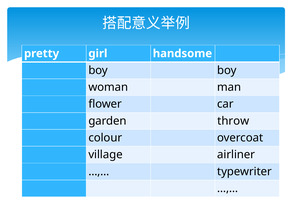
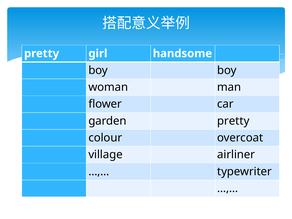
garden throw: throw -> pretty (233, 121)
